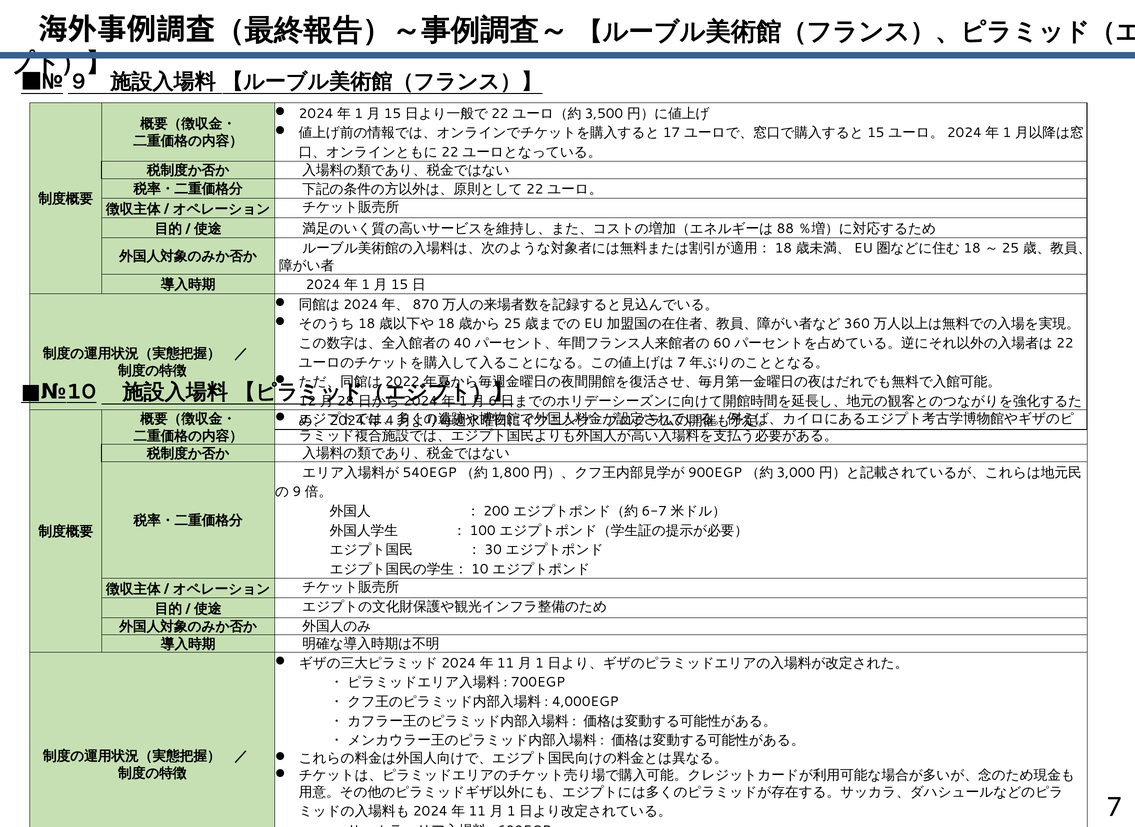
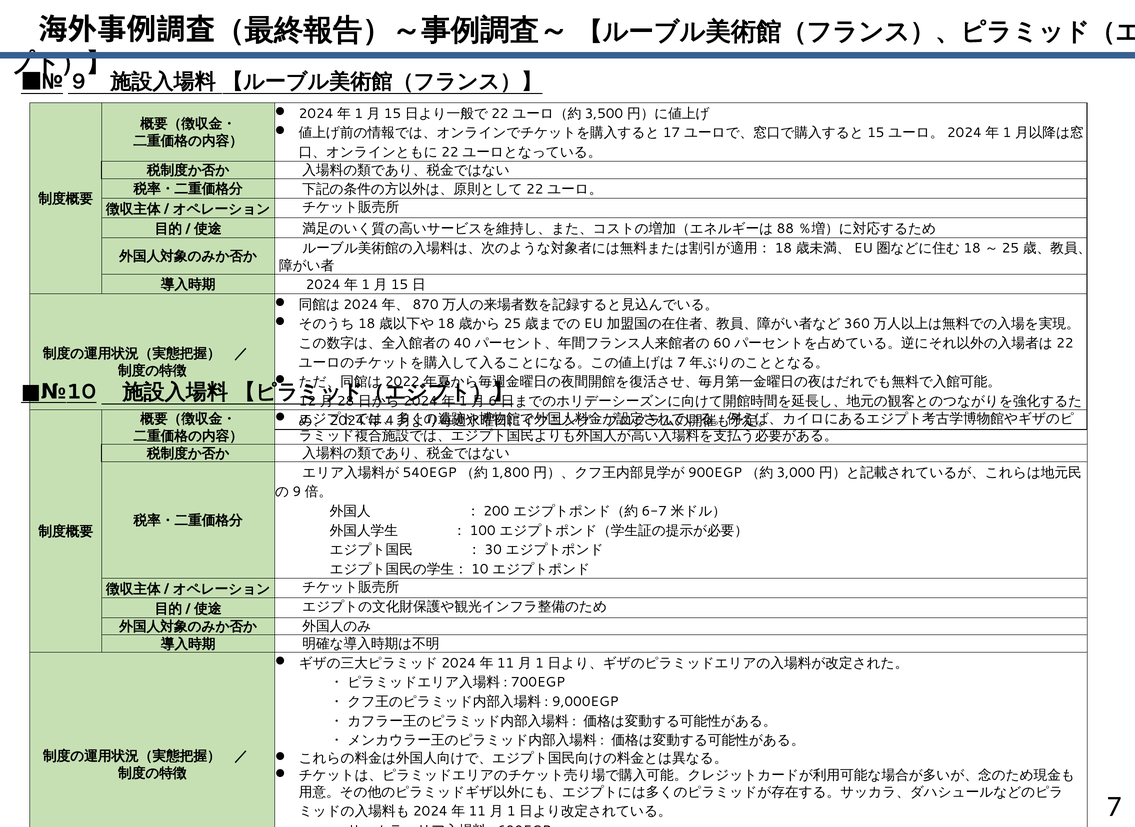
4,000EGP: 4,000EGP -> 9,000EGP (585, 702)
